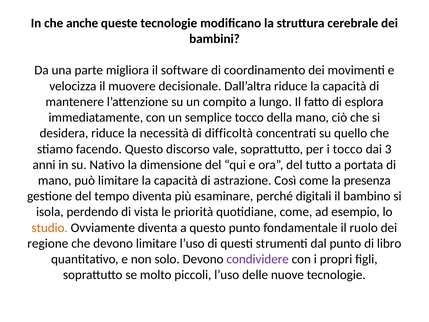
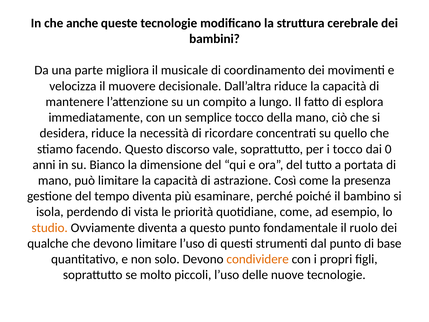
software: software -> musicale (184, 70)
difficoltà: difficoltà -> ricordare (229, 133)
3: 3 -> 0 (388, 149)
Nativo: Nativo -> Bianco (107, 165)
digitali: digitali -> poiché (314, 196)
regione: regione -> qualche (48, 243)
libro: libro -> base (389, 243)
condividere colour: purple -> orange (258, 259)
